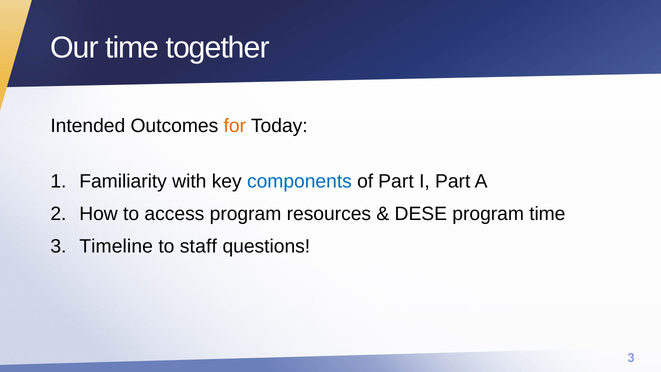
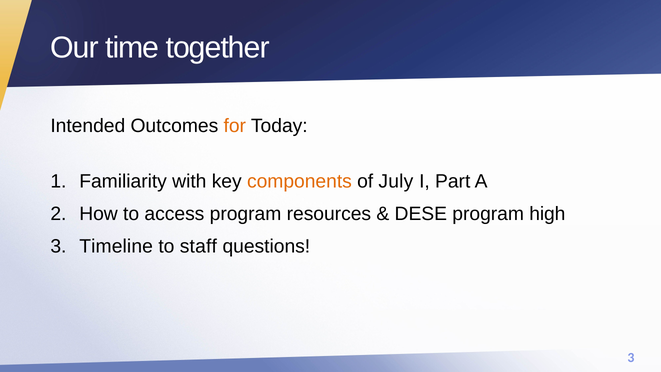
components colour: blue -> orange (299, 181)
of Part: Part -> July (396, 181)
program time: time -> high (547, 214)
